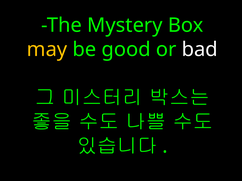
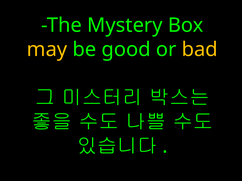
bad colour: white -> yellow (200, 50)
